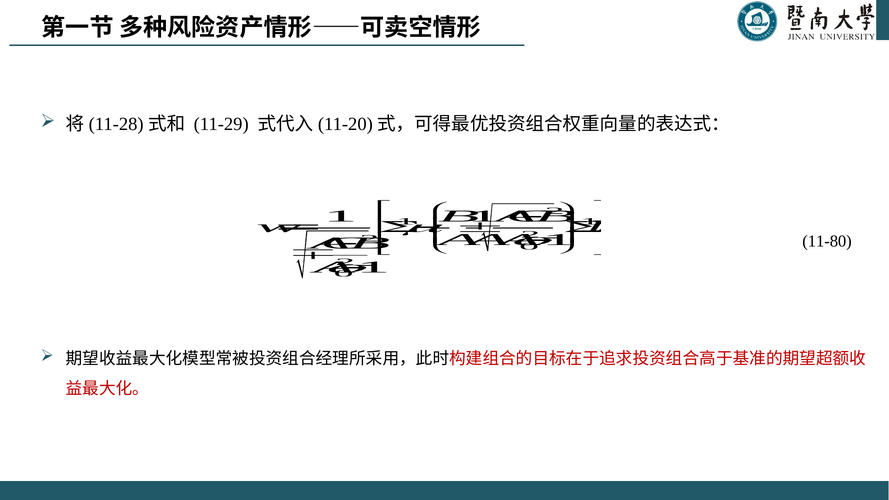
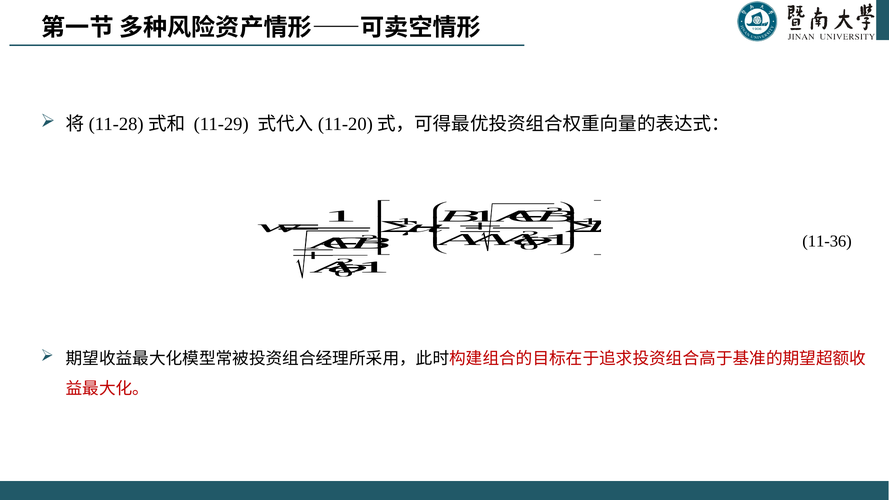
11-80: 11-80 -> 11-36 (827, 241)
